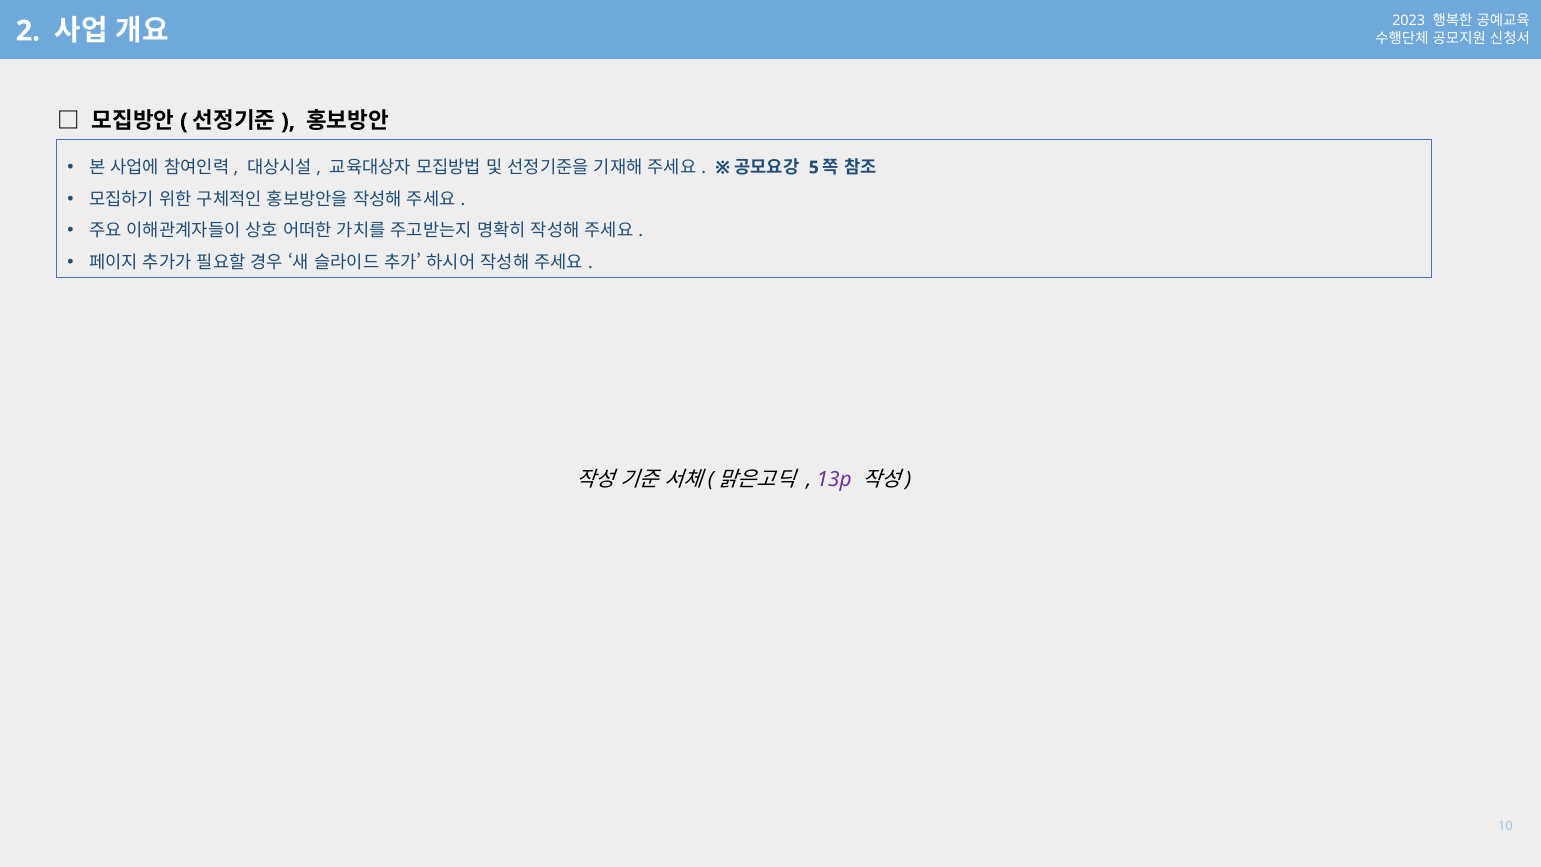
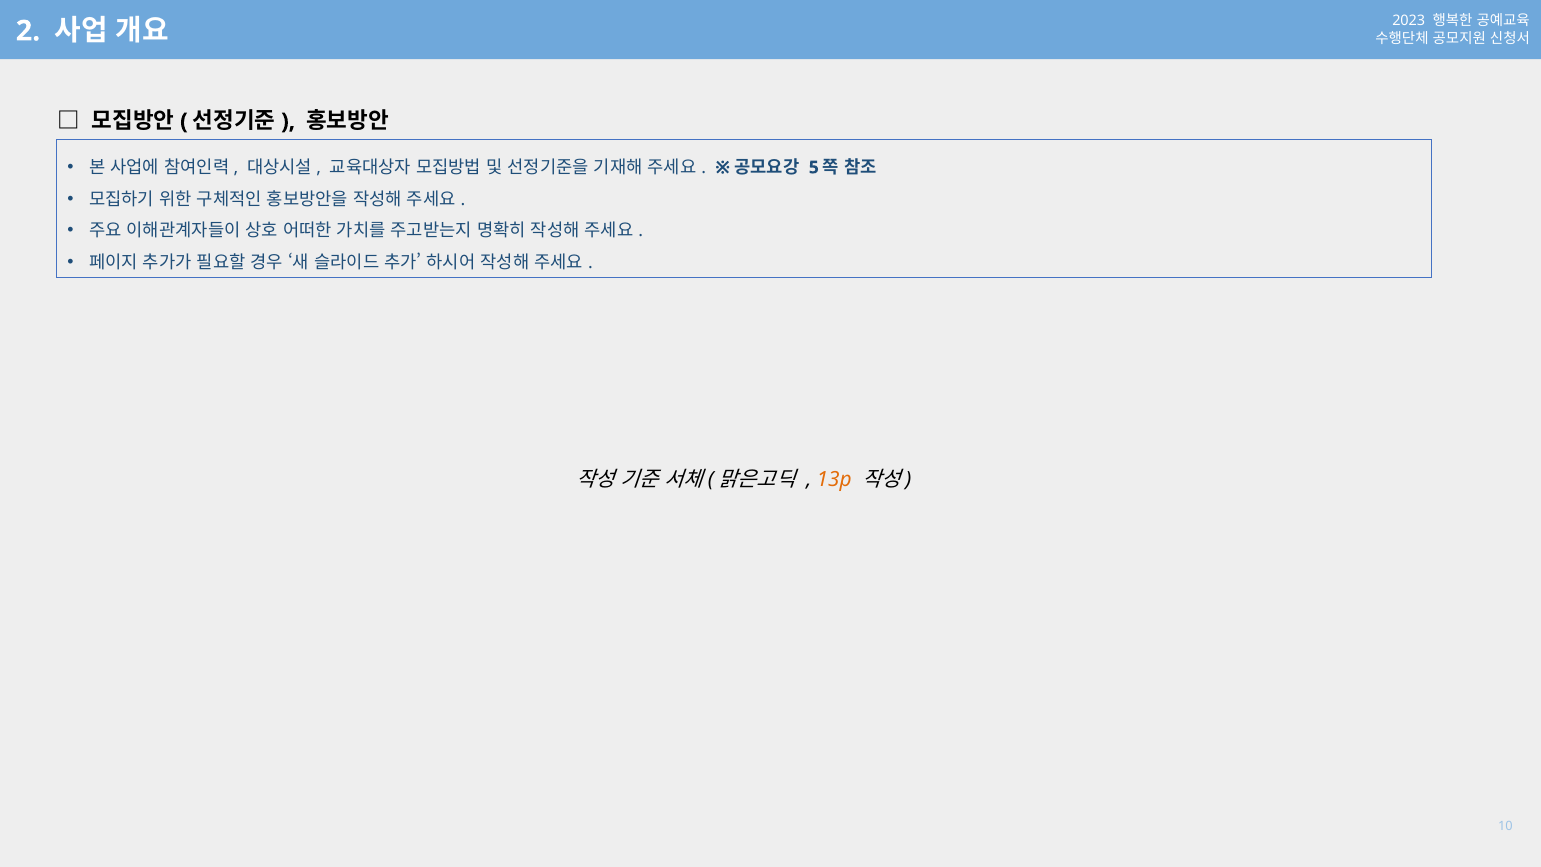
13p colour: purple -> orange (834, 480)
